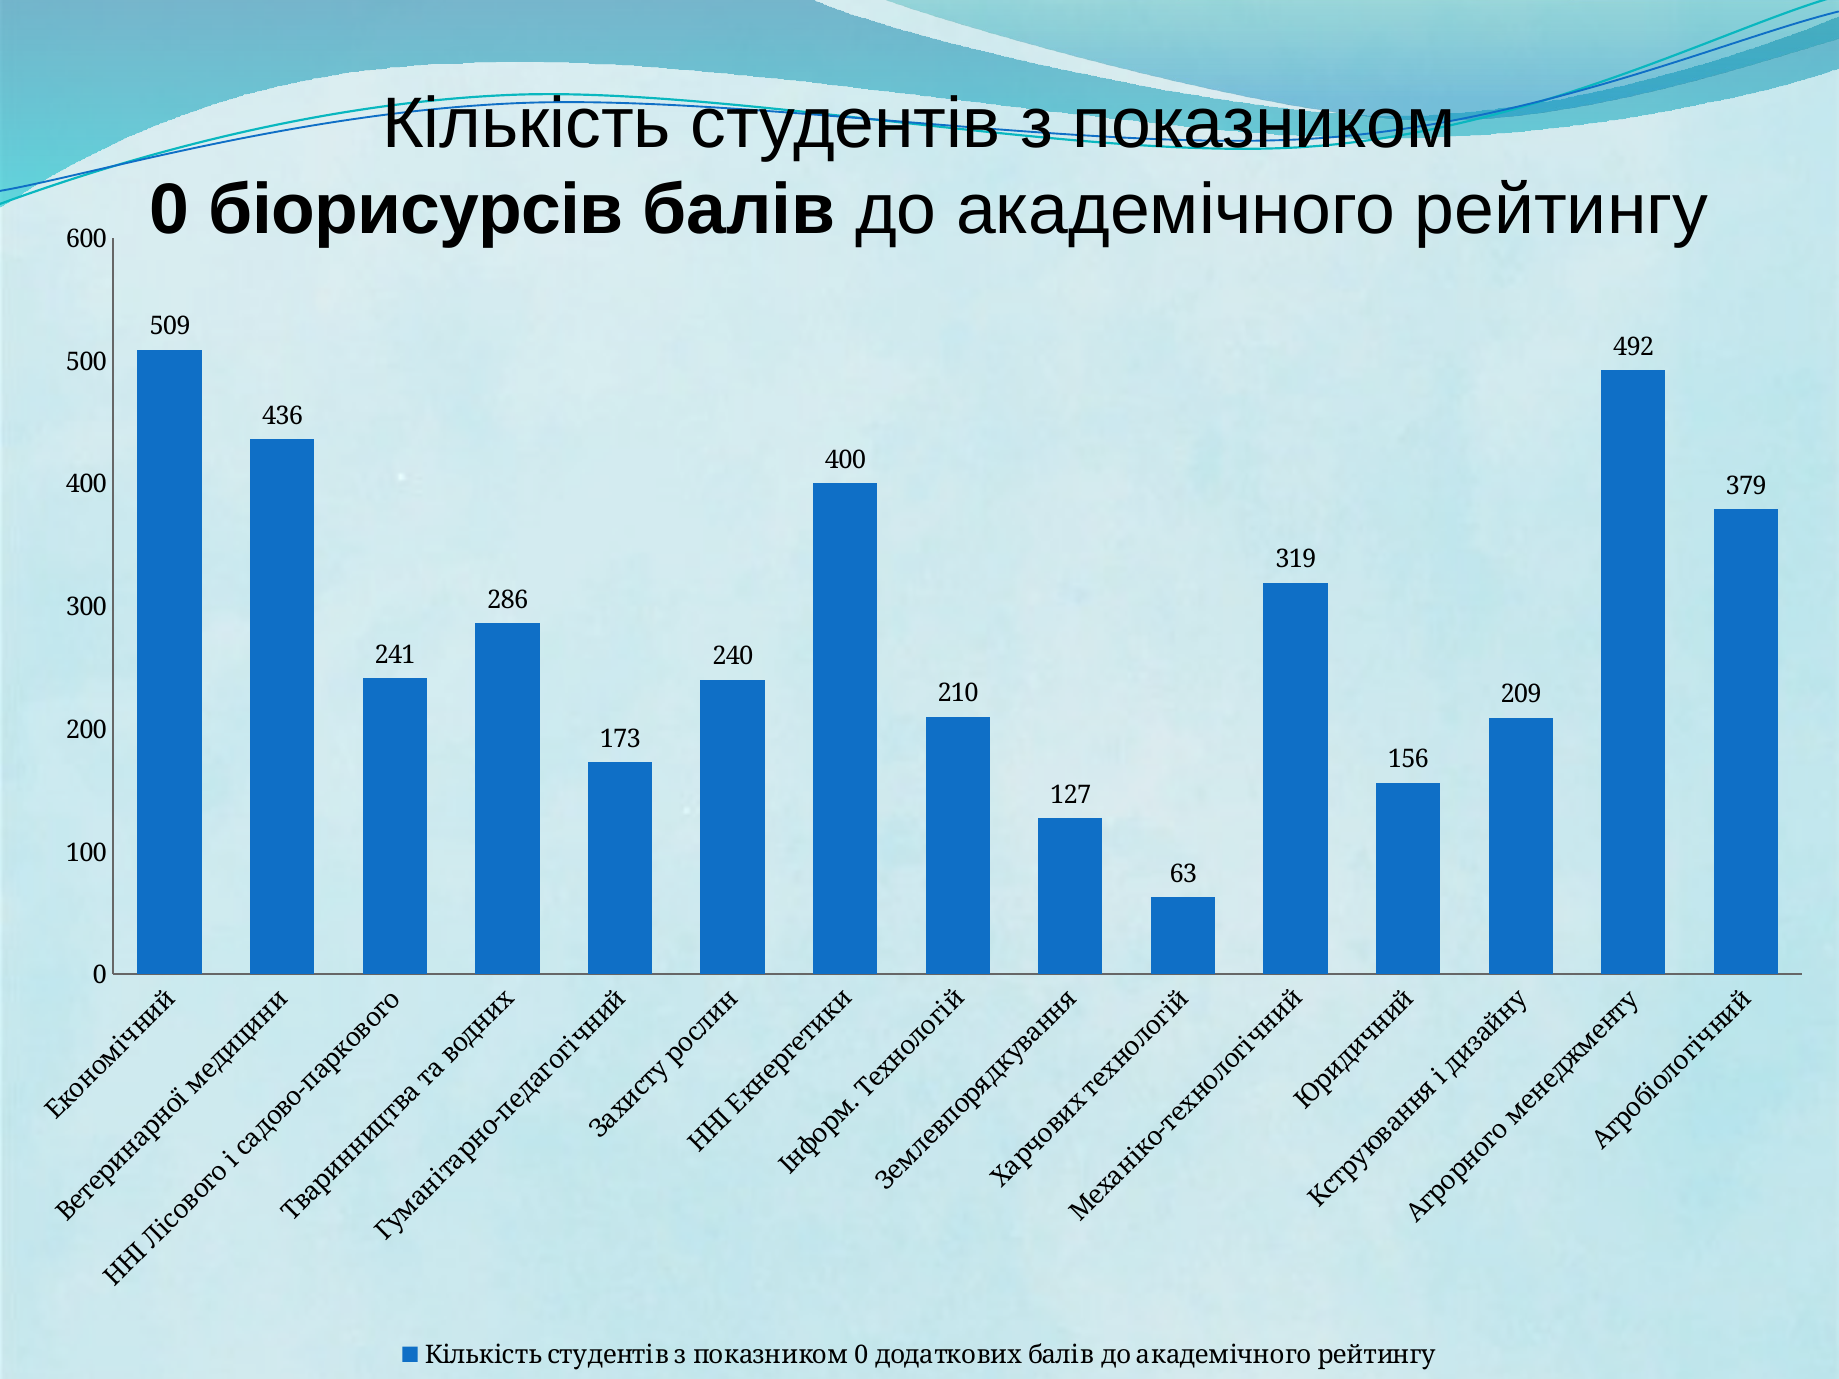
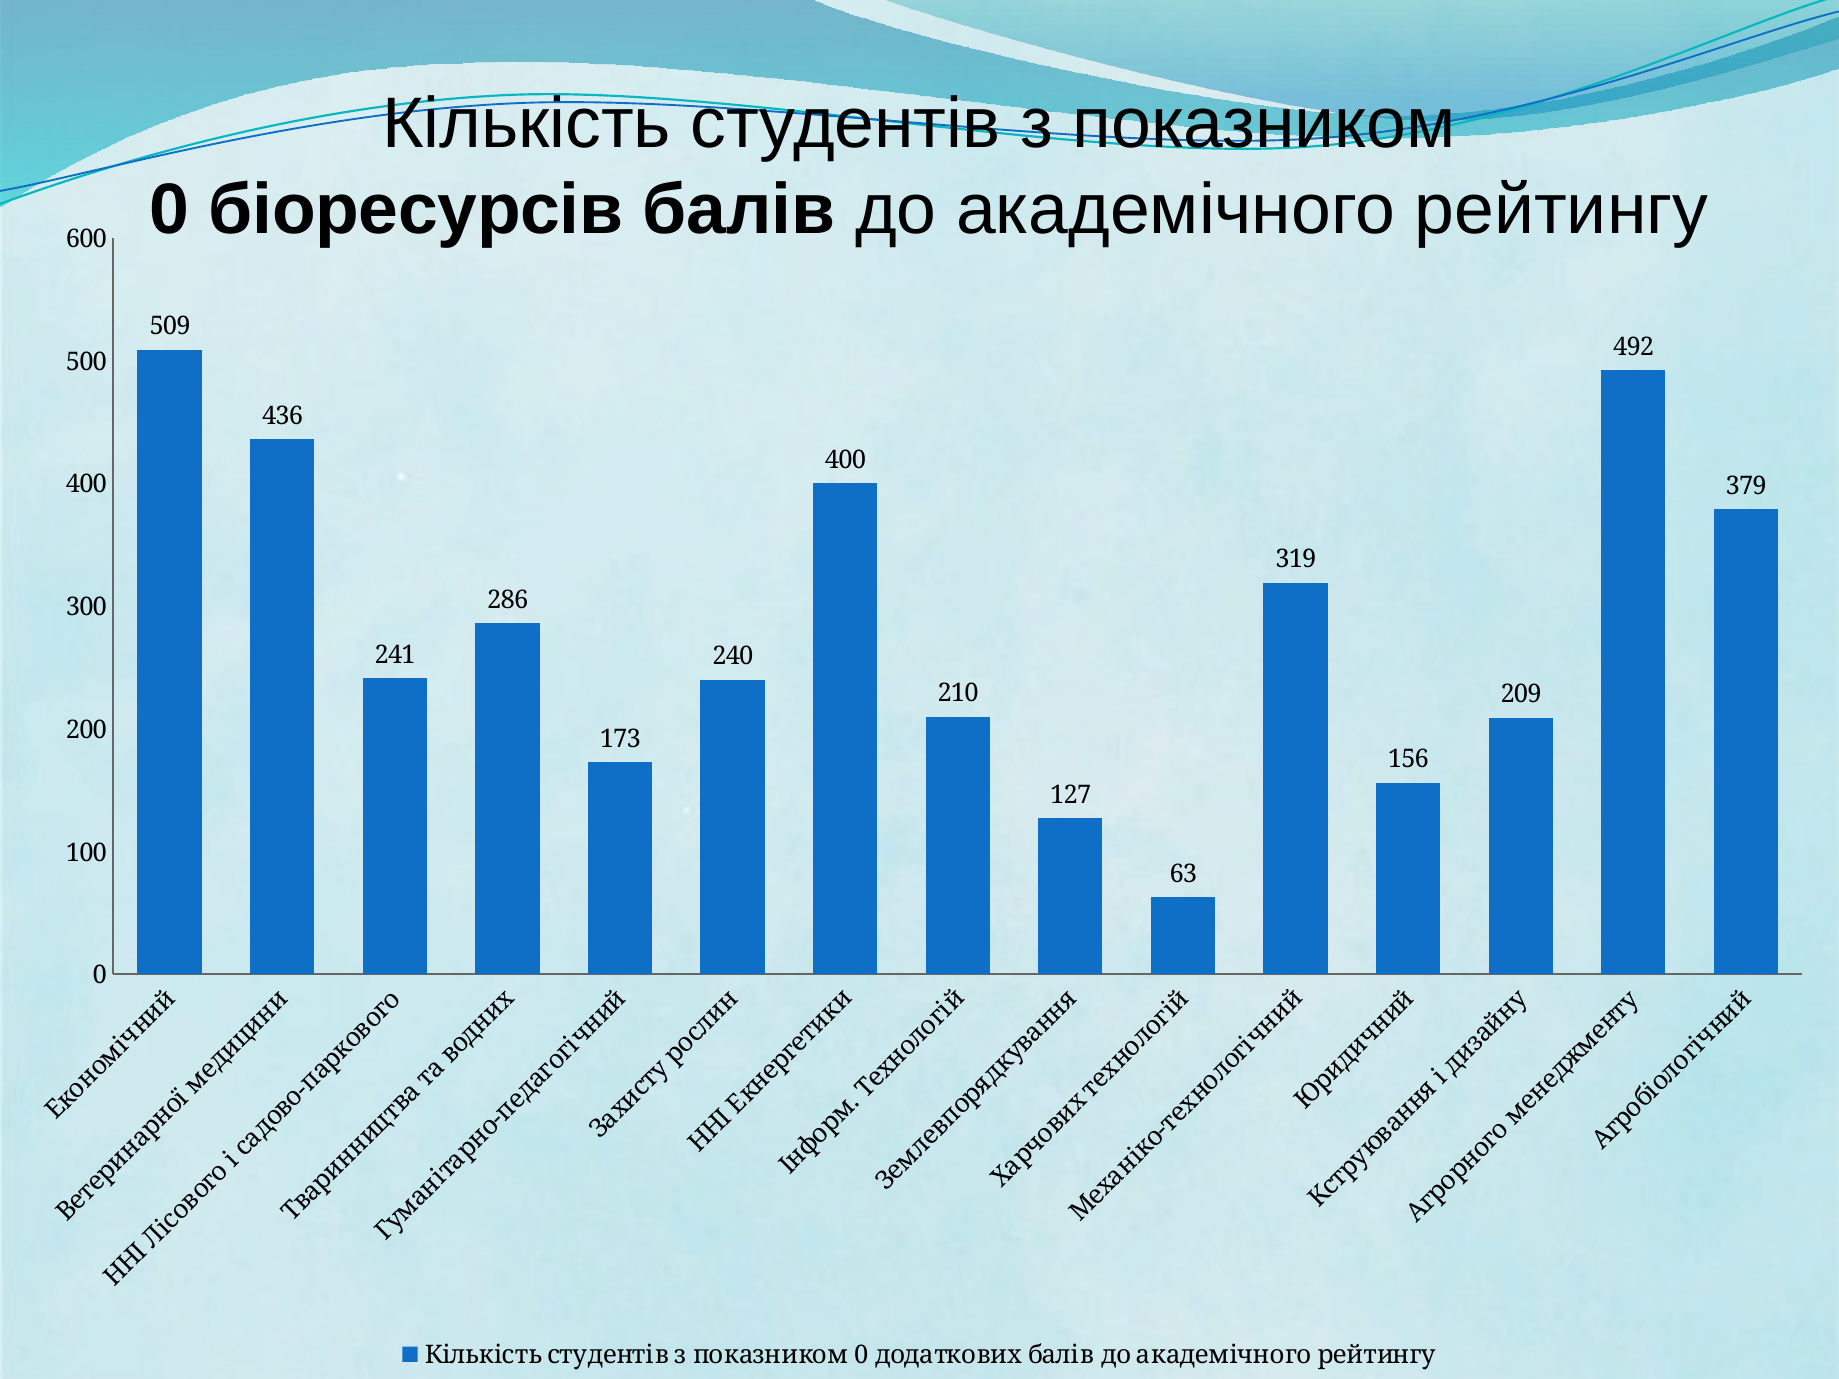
біорисурсів: біорисурсів -> біоресурсів (416, 210)
